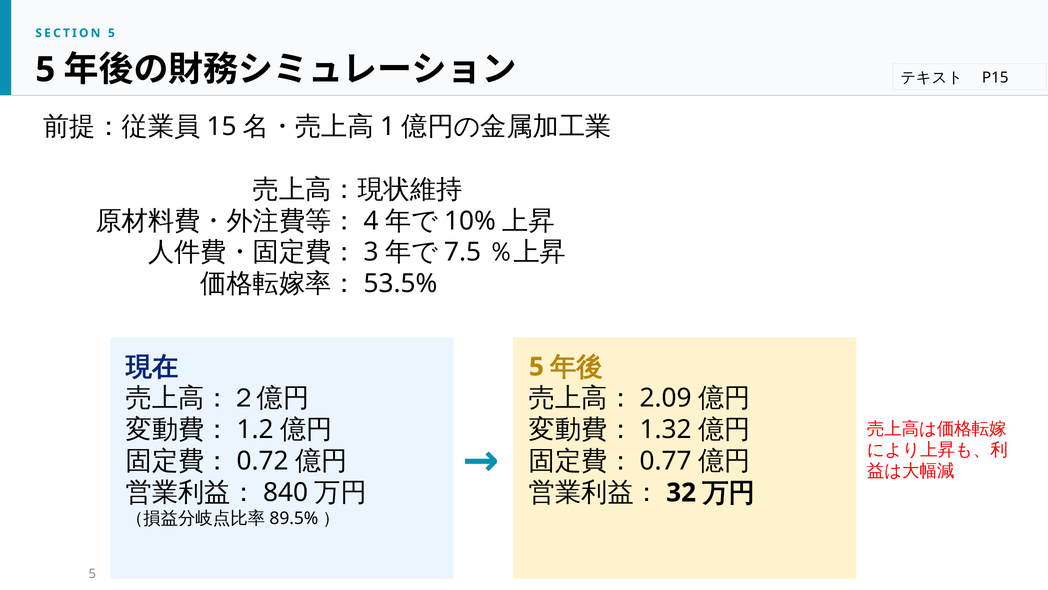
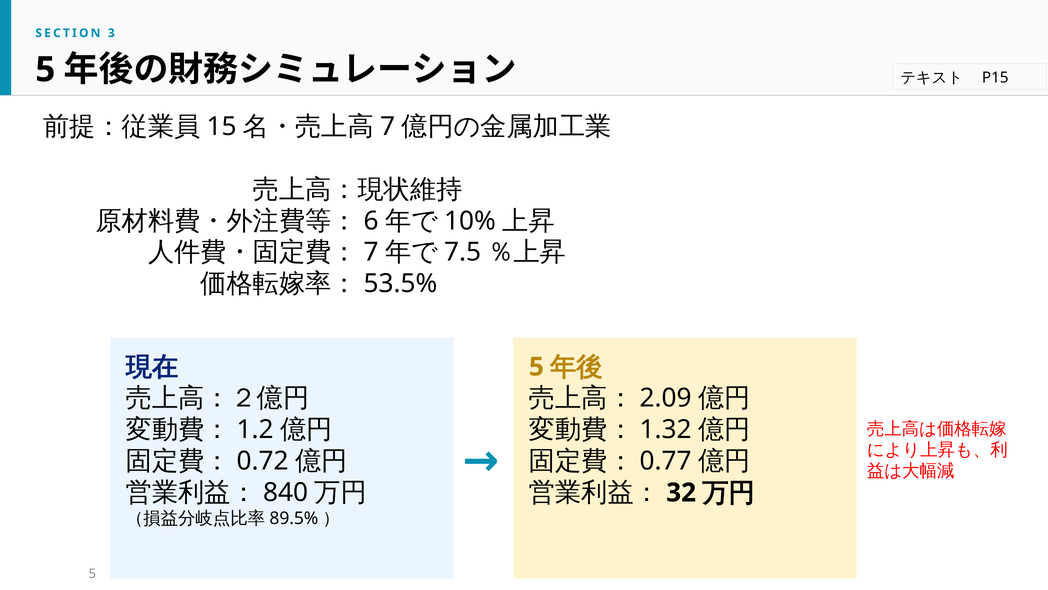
SECTION 5: 5 -> 3 (111, 33)
1: 1 -> 7 (388, 126)
4: 4 -> 6 (371, 221)
3: 3 -> 7 (371, 252)
